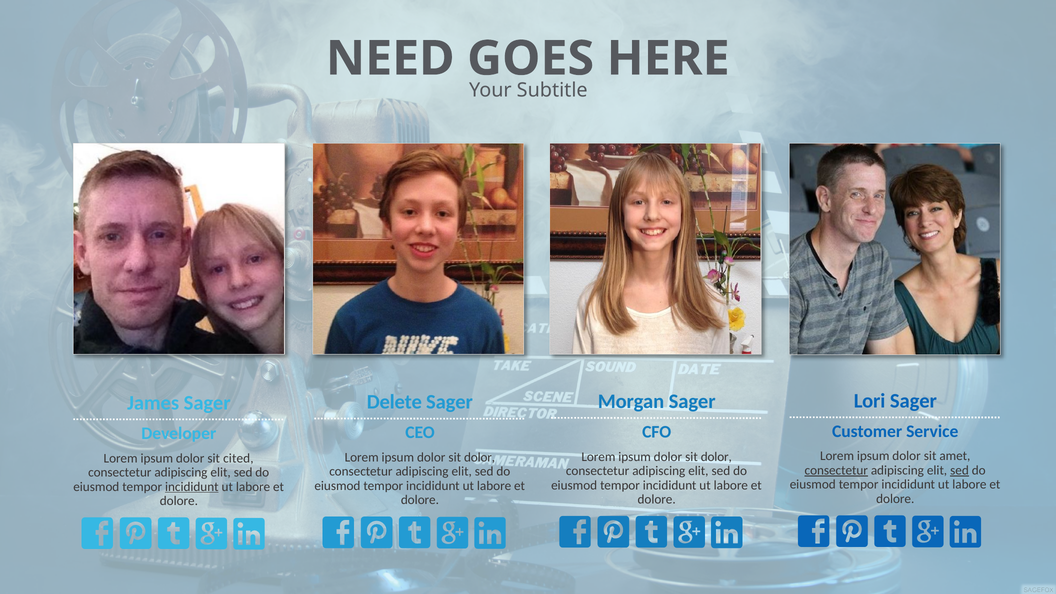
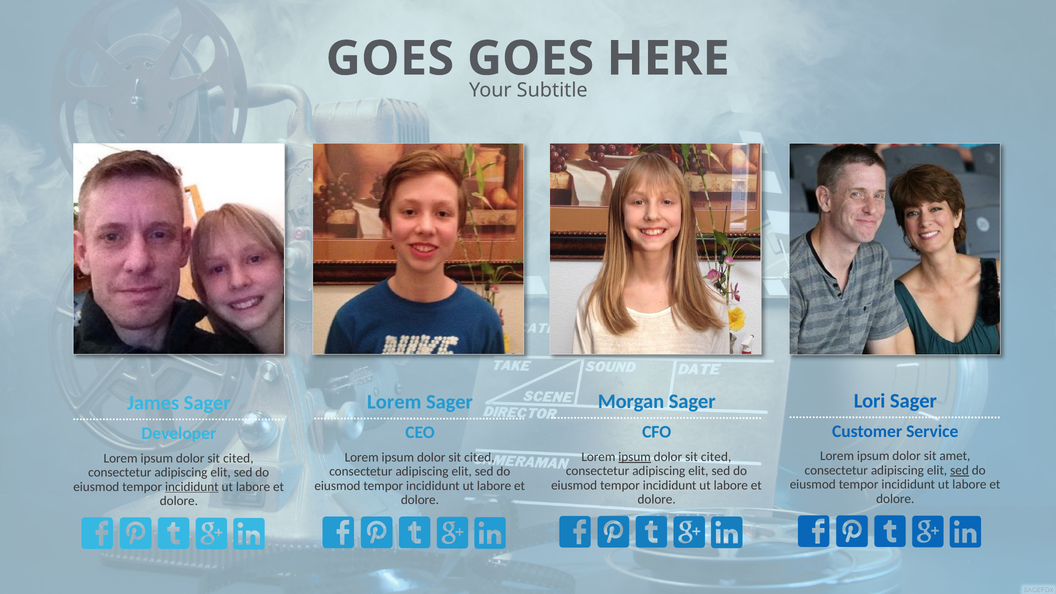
NEED: NEED -> GOES (390, 59)
Delete: Delete -> Lorem (394, 402)
ipsum underline: none -> present (635, 457)
dolor: dolor -> cited (716, 457)
dolor: dolor -> cited (479, 457)
consectetur underline: present -> none (836, 470)
